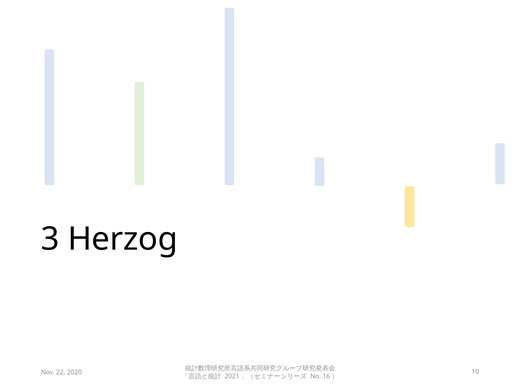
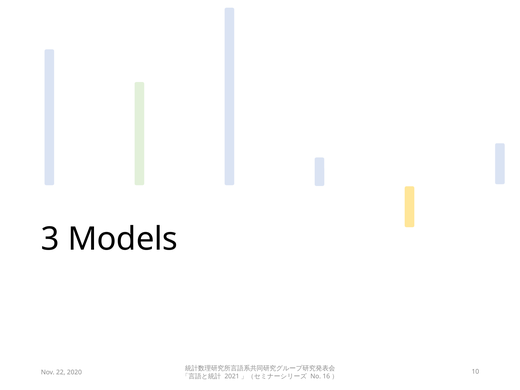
Herzog: Herzog -> Models (123, 239)
